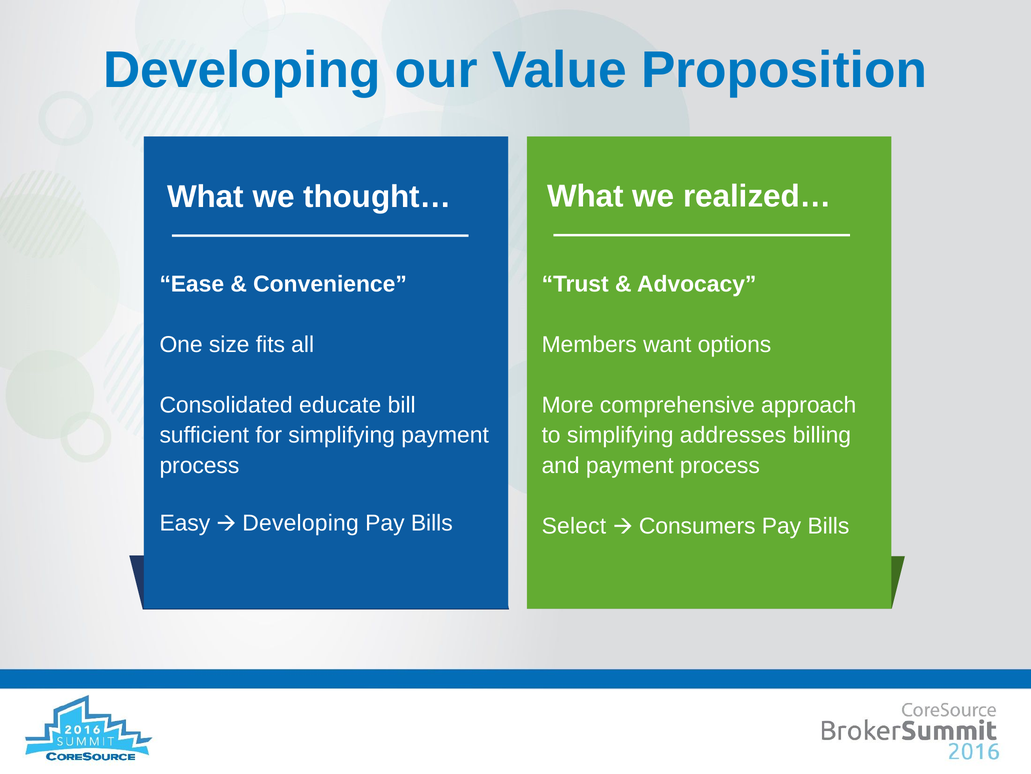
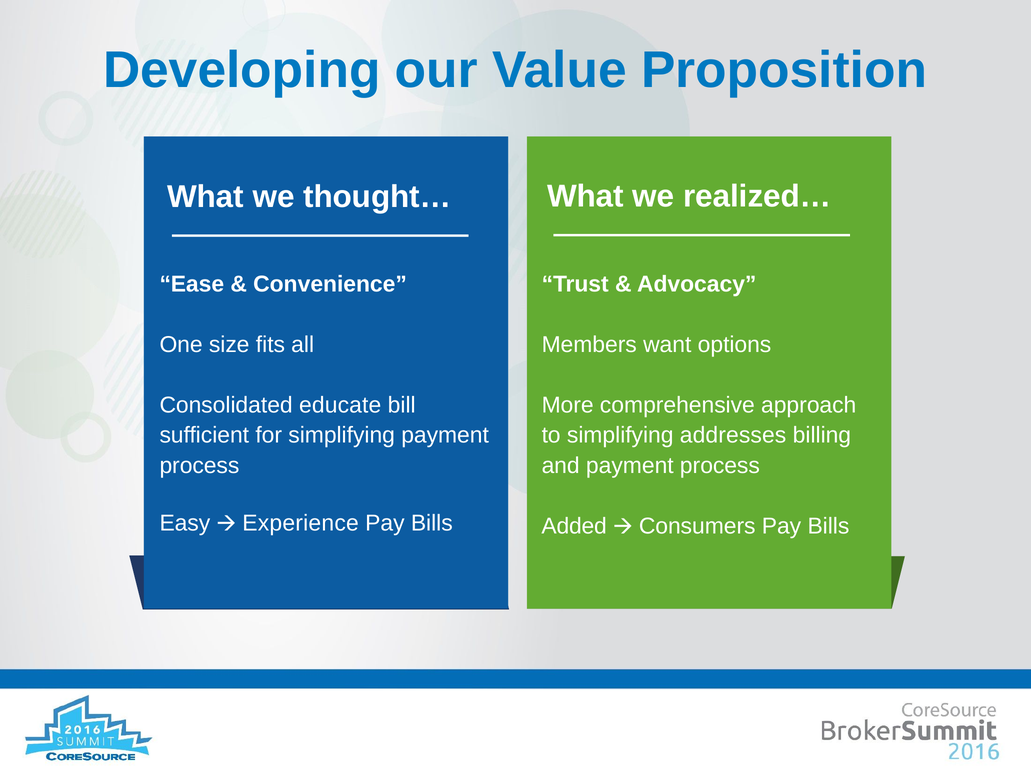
Developing: Developing -> Experience (301, 523)
Select: Select -> Added (574, 526)
